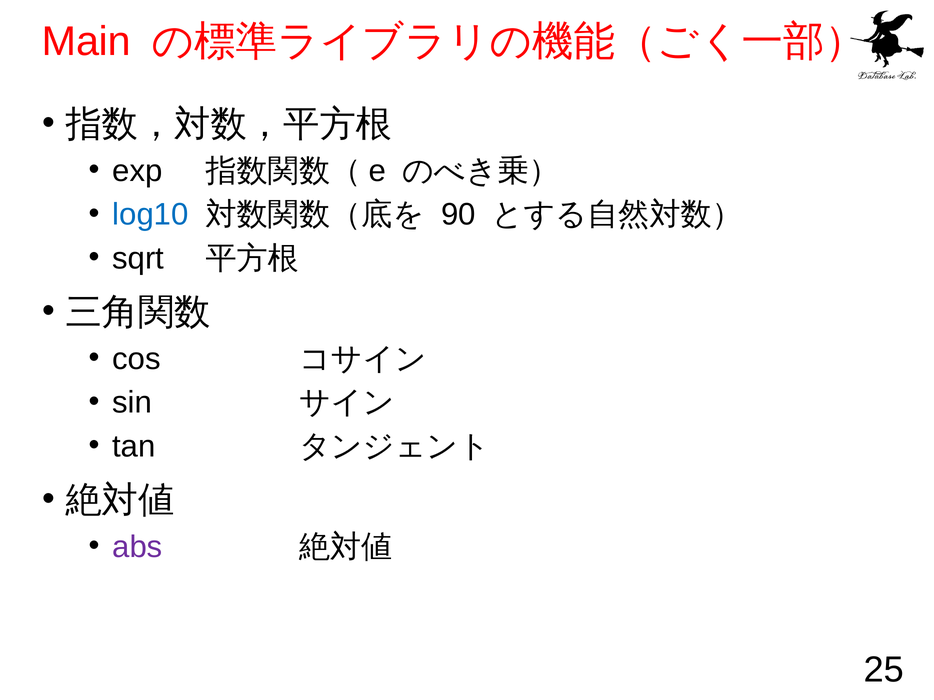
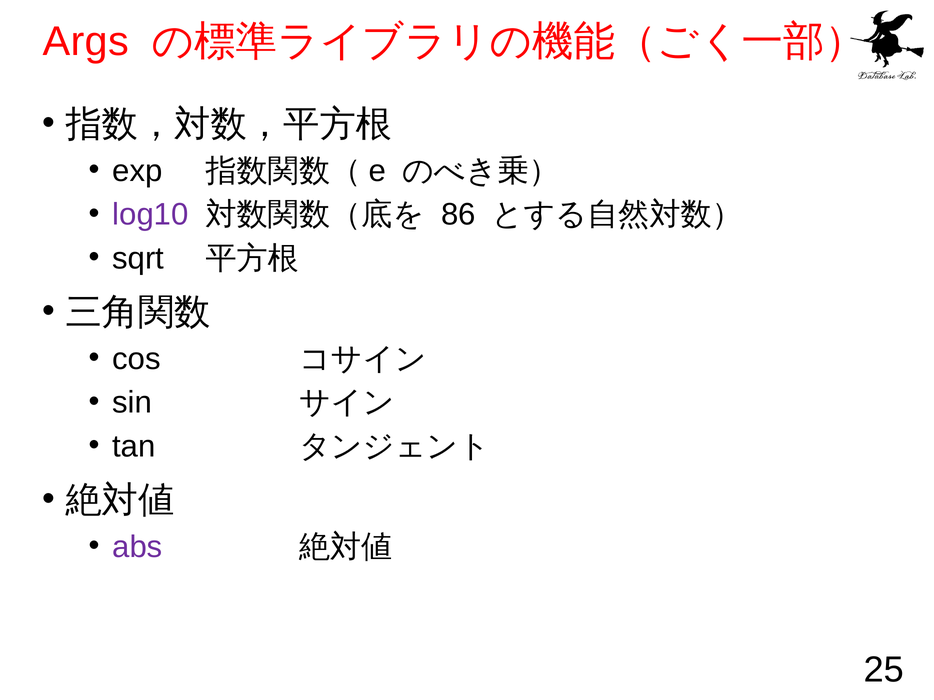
Main: Main -> Args (86, 42)
log10 colour: blue -> purple (150, 215)
90: 90 -> 86 (458, 215)
